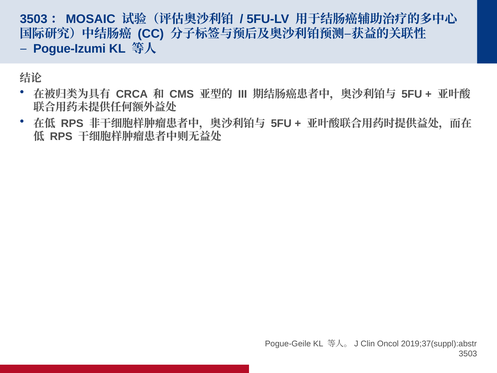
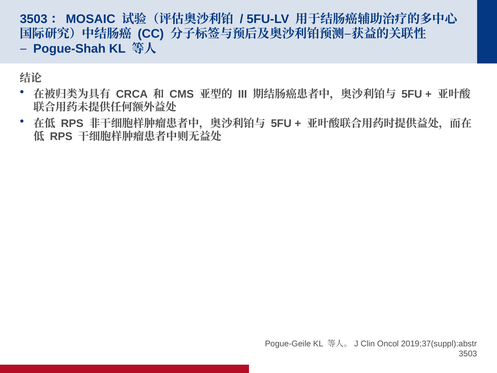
Pogue-Izumi: Pogue-Izumi -> Pogue-Shah (69, 49)
